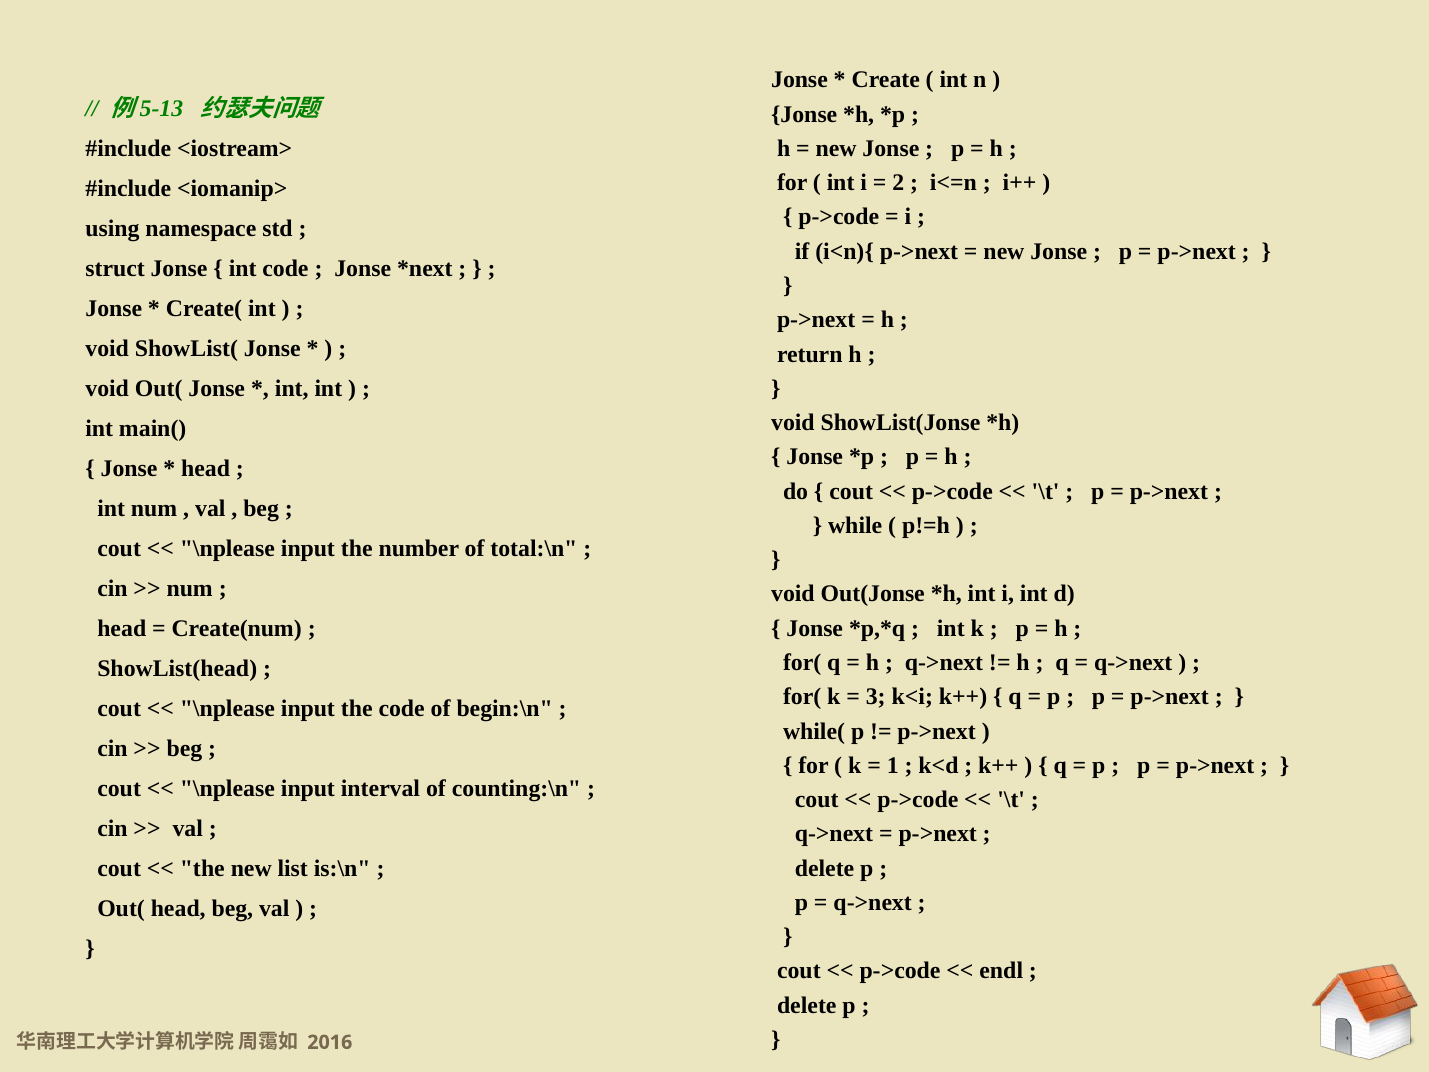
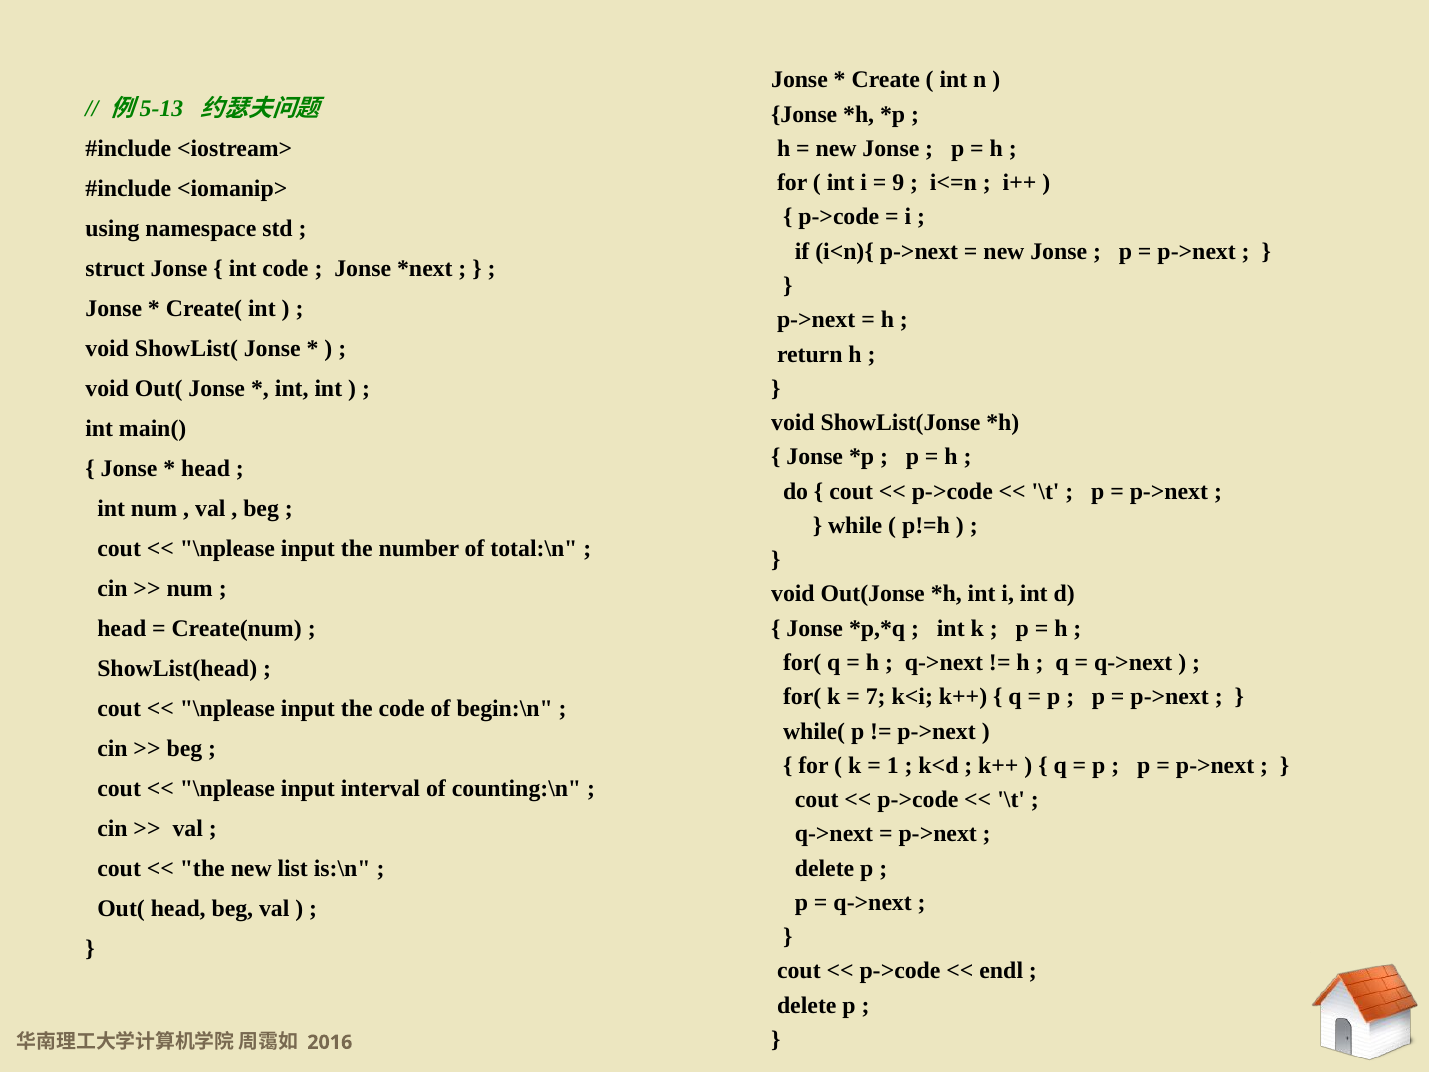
2: 2 -> 9 (898, 183)
3: 3 -> 7 (876, 697)
